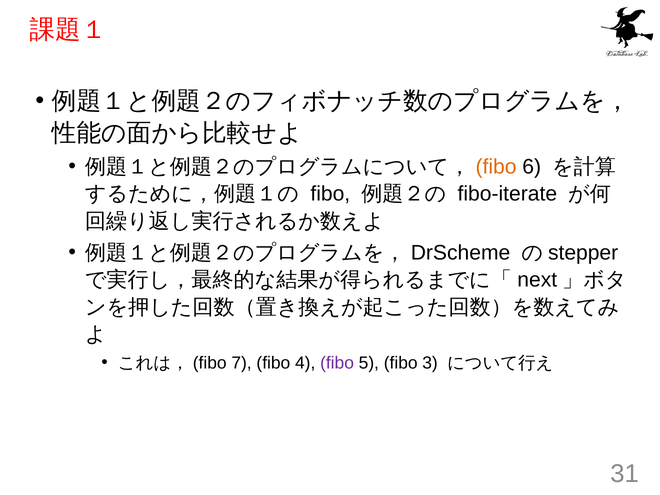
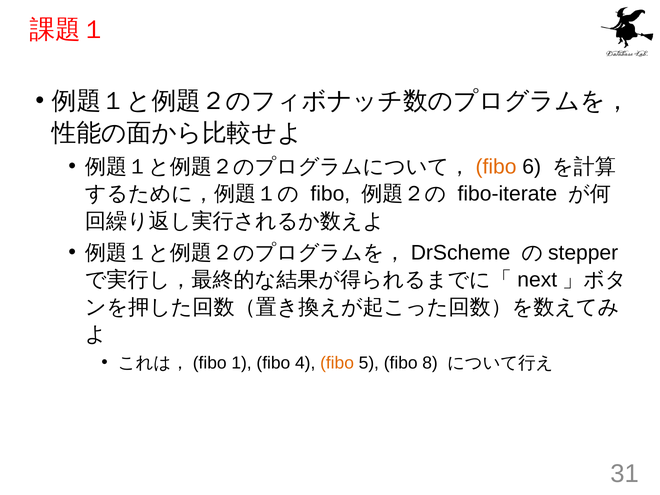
7: 7 -> 1 (242, 363)
fibo colour: purple -> orange (337, 363)
3: 3 -> 8 (430, 363)
